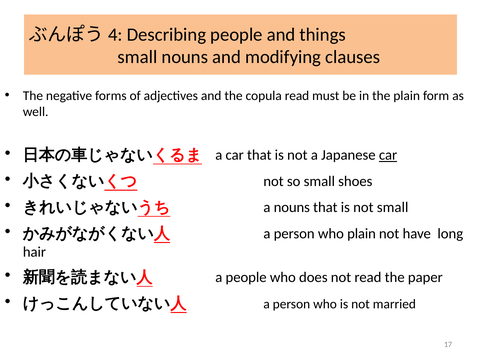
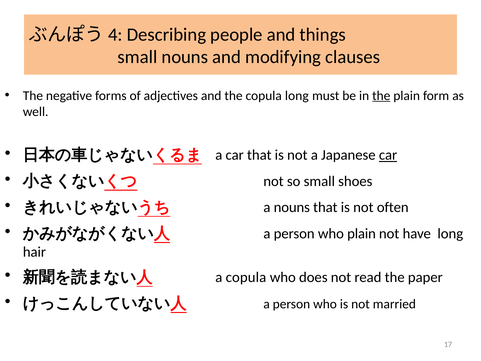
copula read: read -> long (297, 96)
the underline: none -> present (381, 96)
not small: small -> often (393, 207)
a people: people -> copula (246, 277)
